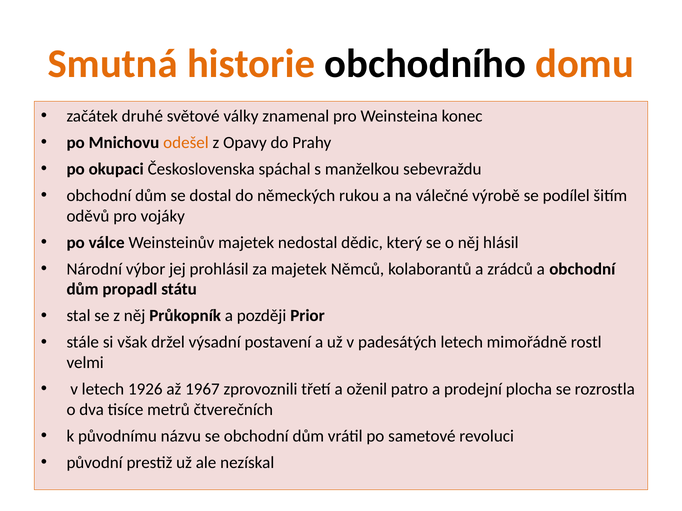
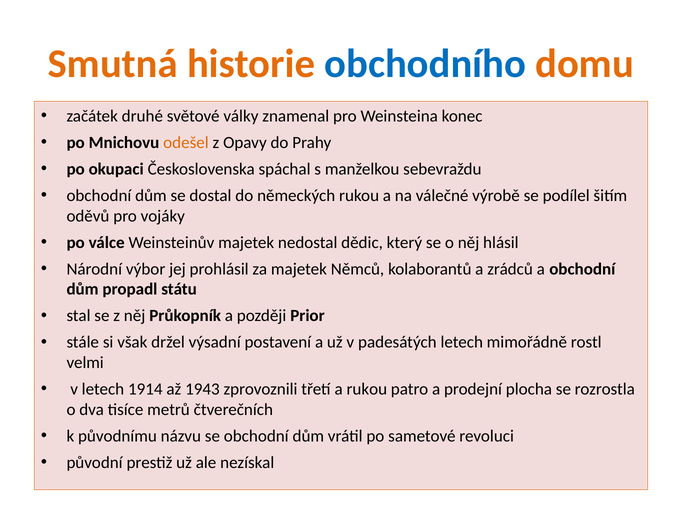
obchodního colour: black -> blue (425, 64)
1926: 1926 -> 1914 (145, 390)
1967: 1967 -> 1943 (202, 390)
a oženil: oženil -> rukou (367, 390)
